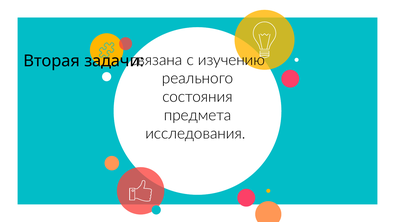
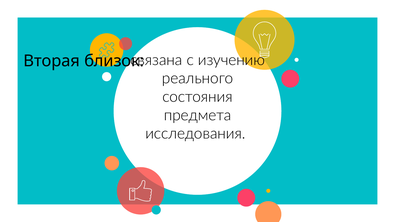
задачи: задачи -> близок (114, 61)
